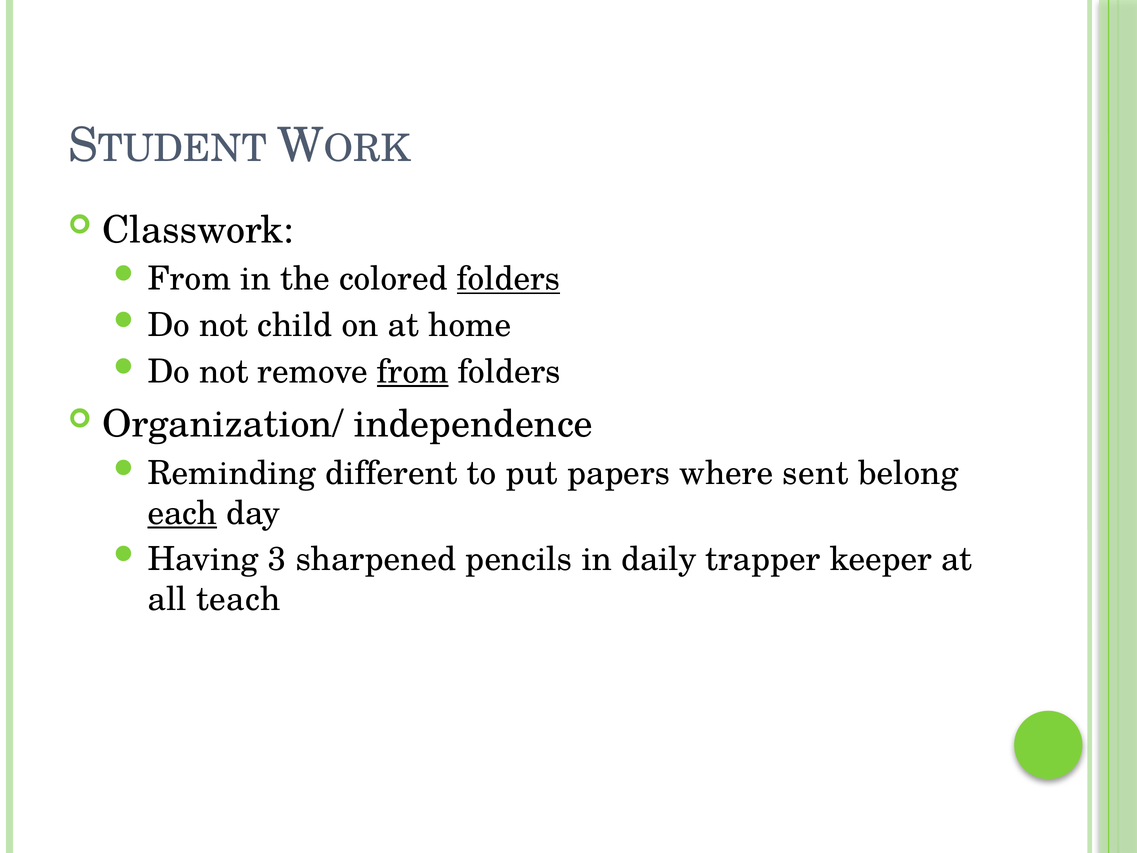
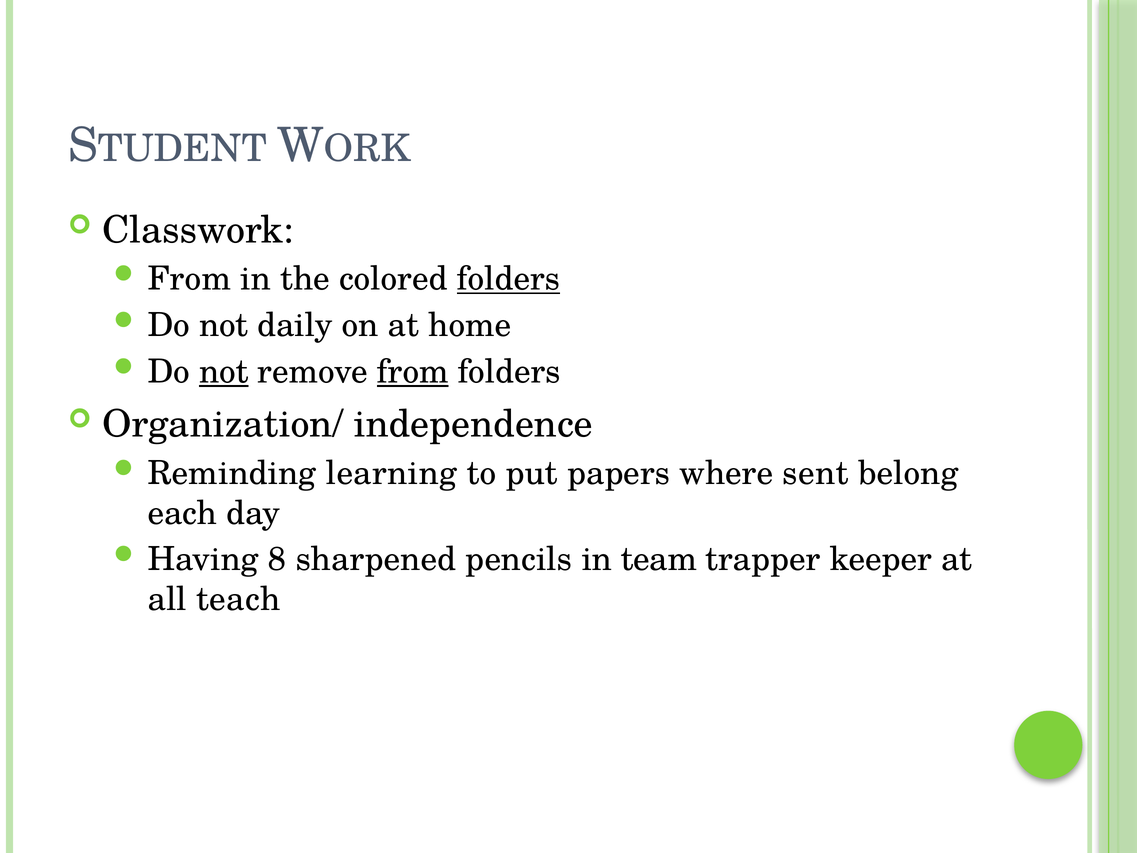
child: child -> daily (295, 325)
not underline: none -> present (224, 372)
different: different -> learning (391, 473)
each underline: present -> none (182, 513)
3: 3 -> 8 (277, 559)
daily: daily -> team (659, 559)
